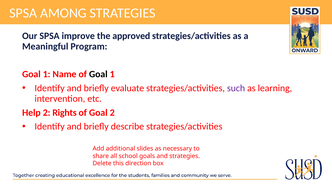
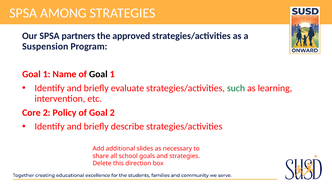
improve: improve -> partners (78, 36)
Meaningful: Meaningful -> Suspension (45, 46)
such colour: purple -> green (236, 88)
Help: Help -> Core (31, 112)
Rights: Rights -> Policy (64, 112)
